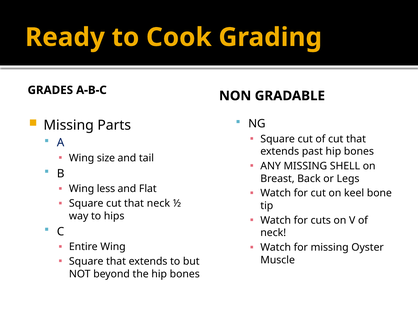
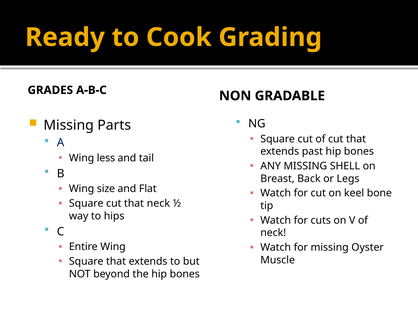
size: size -> less (106, 158)
less: less -> size (106, 189)
